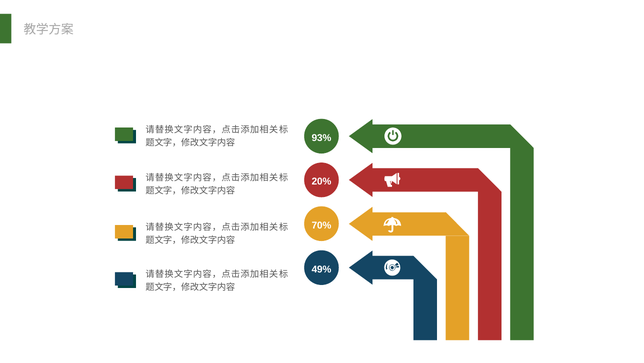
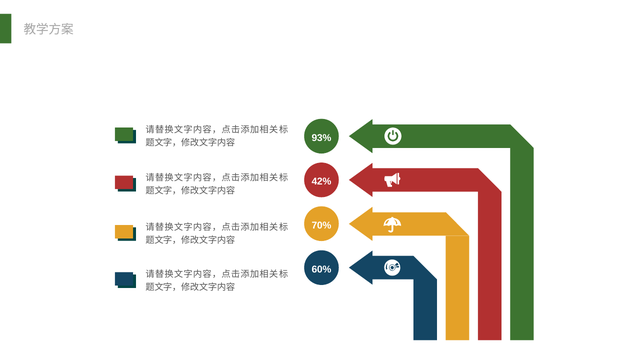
20%: 20% -> 42% (321, 181)
49%: 49% -> 60% (321, 269)
